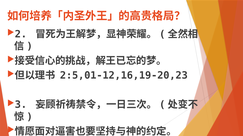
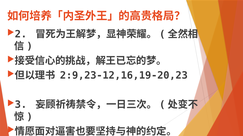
2:5,01-12,16,19-20,23: 2:5,01-12,16,19-20,23 -> 2:9,23-12,16,19-20,23 (124, 76)
